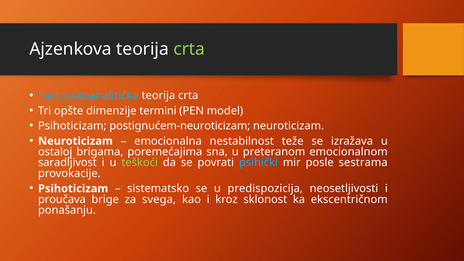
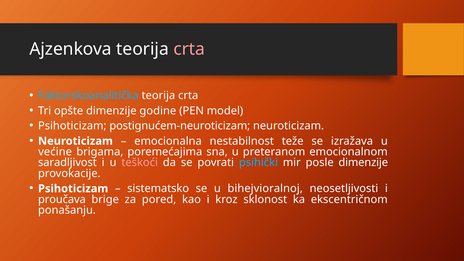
crta colour: light green -> pink (189, 49)
termini: termini -> godine (158, 111)
ostaloj: ostaloj -> većine (55, 152)
teškoći colour: light green -> pink (140, 163)
posle sestrama: sestrama -> dimenzije (363, 163)
predispozicija: predispozicija -> bihejvioralnoj (265, 189)
svega: svega -> pored (159, 199)
